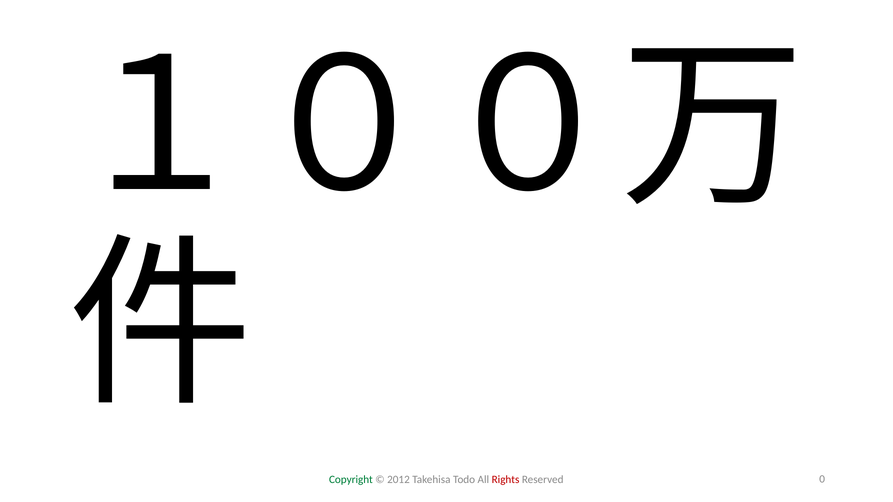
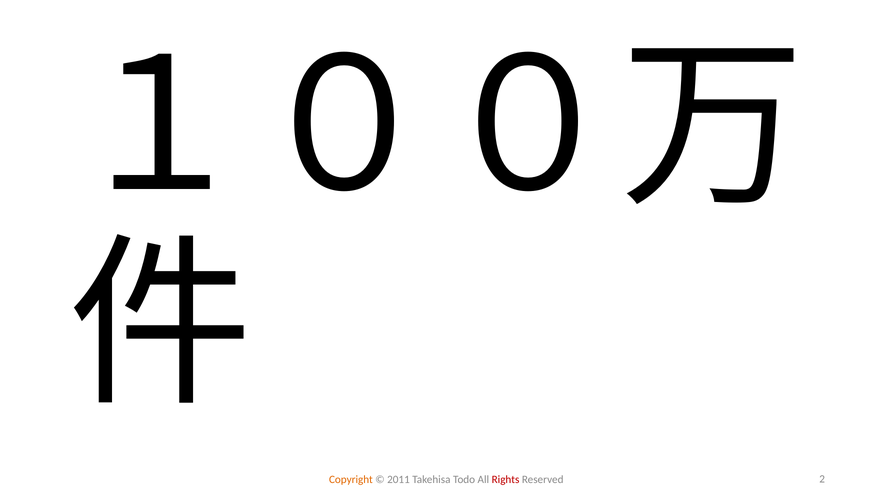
Copyright colour: green -> orange (351, 480)
2012: 2012 -> 2011 (398, 480)
0: 0 -> 2 (822, 480)
